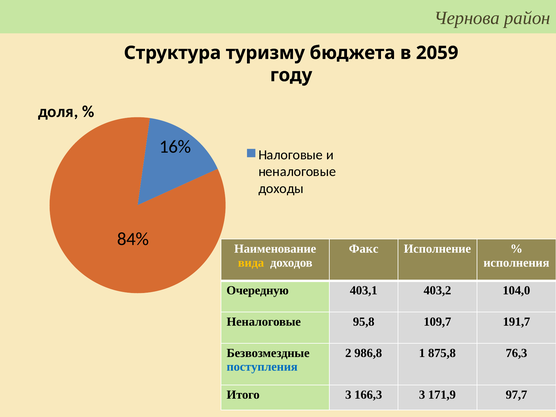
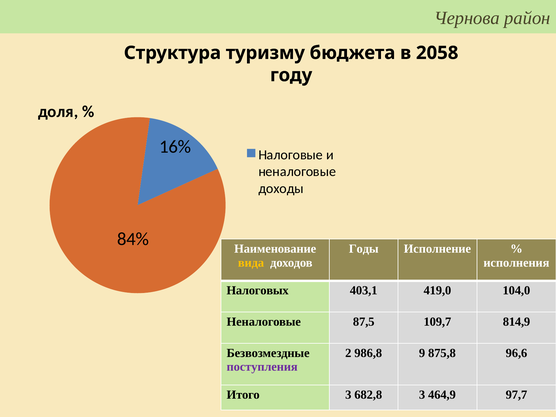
2059: 2059 -> 2058 (437, 53)
Факс: Факс -> Годы (364, 249)
Очередную: Очередную -> Налоговых (258, 291)
403,2: 403,2 -> 419,0 (437, 291)
95,8: 95,8 -> 87,5 (364, 322)
191,7: 191,7 -> 814,9 (517, 322)
1: 1 -> 9 (422, 353)
76,3: 76,3 -> 96,6 (516, 353)
поступления colour: blue -> purple (262, 367)
166,3: 166,3 -> 682,8 (368, 395)
171,9: 171,9 -> 464,9 (442, 395)
